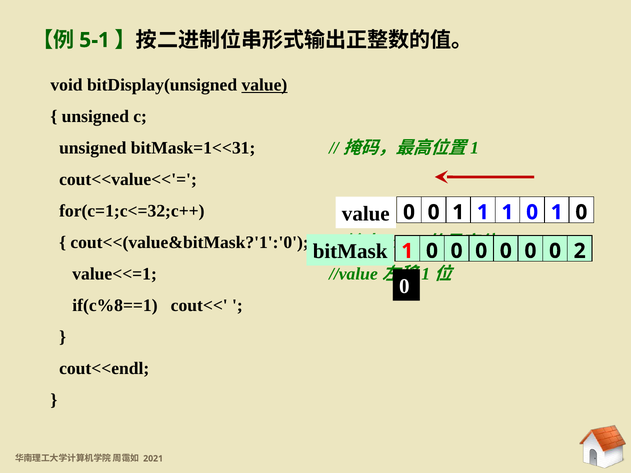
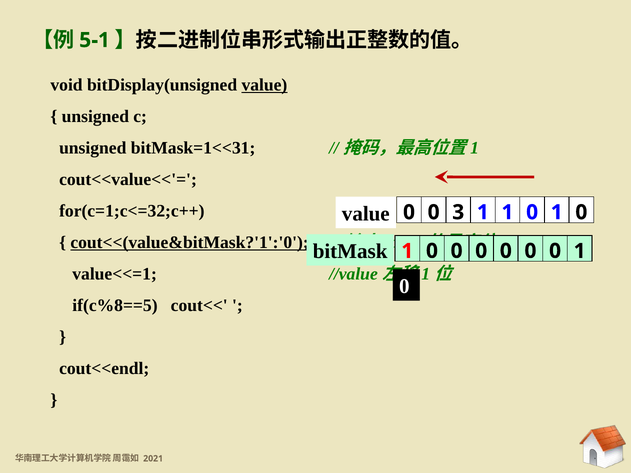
0 0 1: 1 -> 3 (458, 212)
cout<<(value&bitMask?'1':'0 underline: none -> present (190, 243)
0 0 2: 2 -> 1 (580, 251)
if(c%8==1: if(c%8==1 -> if(c%8==5 (115, 306)
